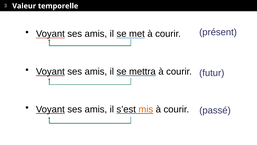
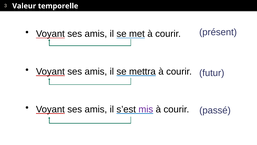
mis colour: orange -> purple (146, 109)
